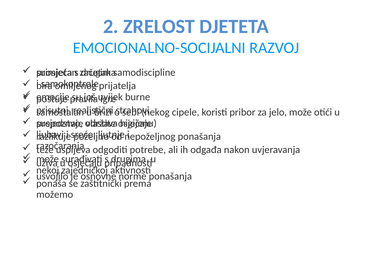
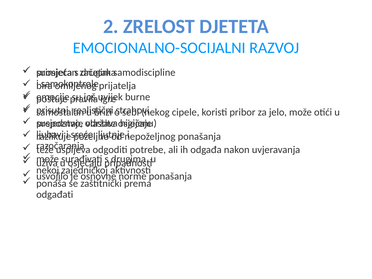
možemo: možemo -> odgađati (55, 195)
